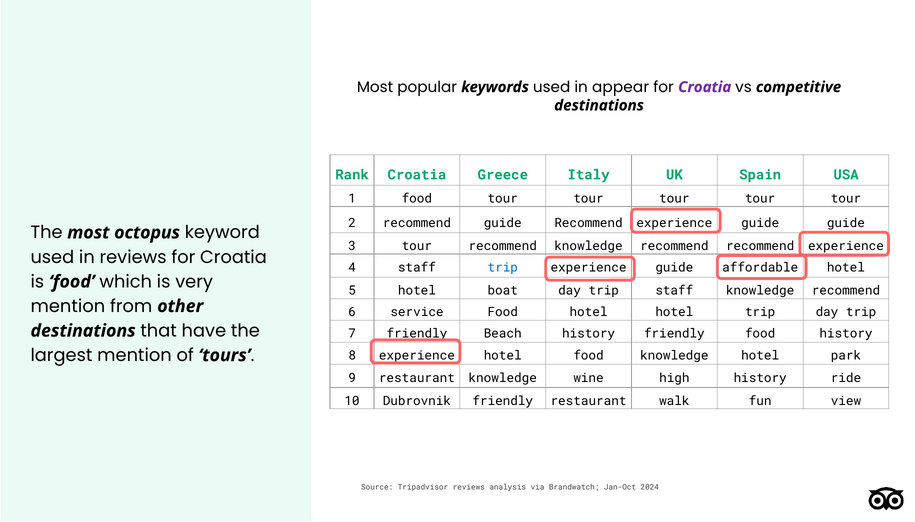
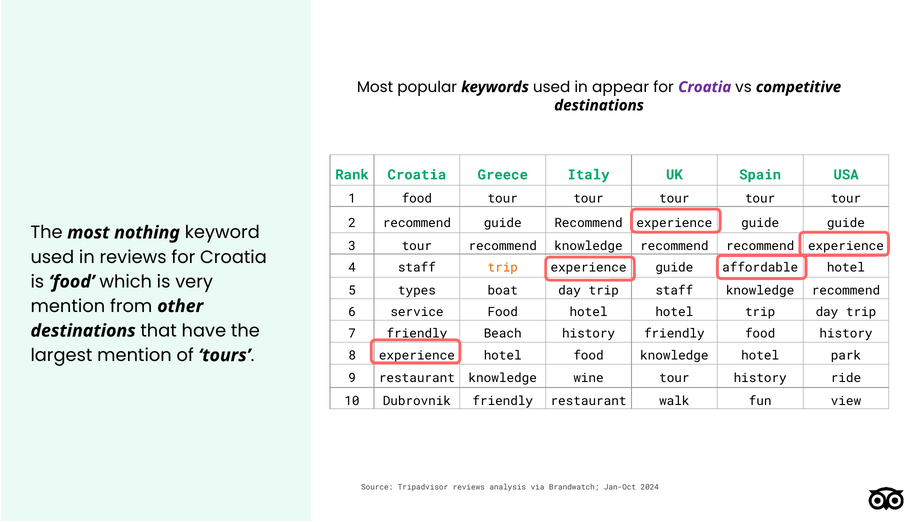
octopus: octopus -> nothing (147, 232)
trip colour: blue -> orange (503, 267)
5 hotel: hotel -> types (417, 290)
wine high: high -> tour (674, 378)
